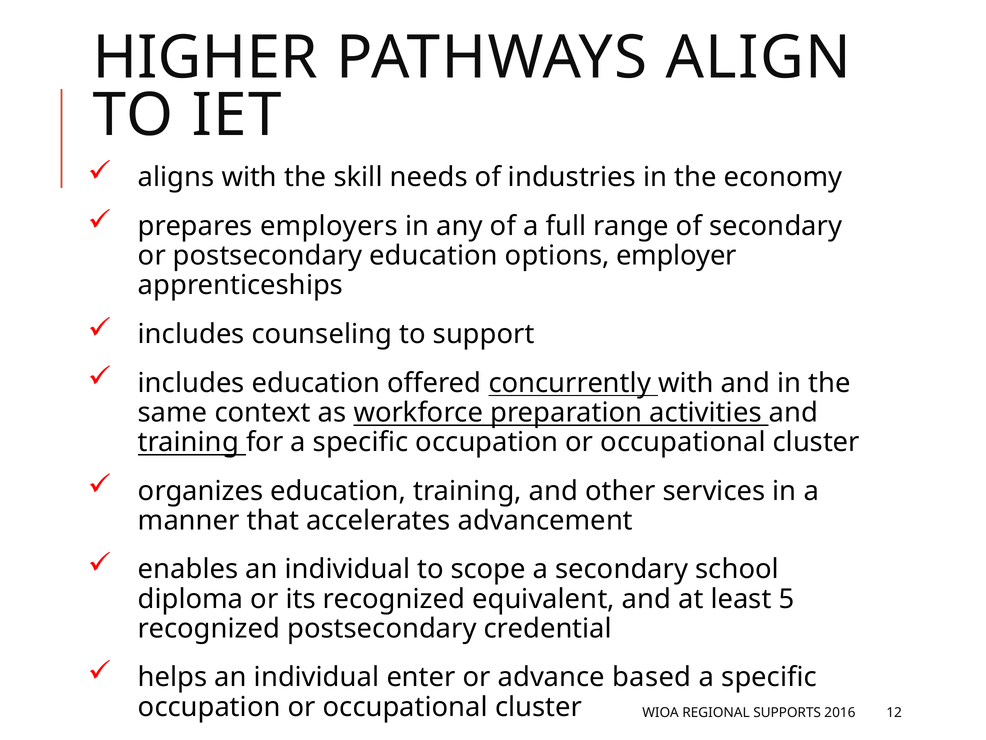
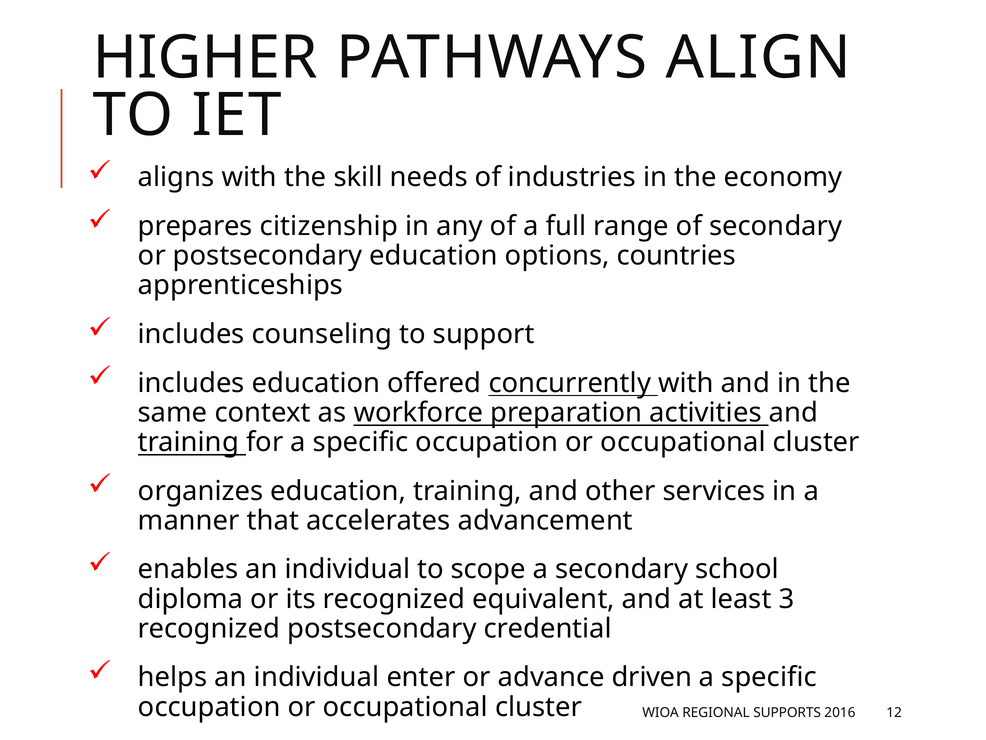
employers: employers -> citizenship (329, 226)
employer: employer -> countries (676, 256)
5: 5 -> 3 (787, 599)
based: based -> driven (652, 677)
